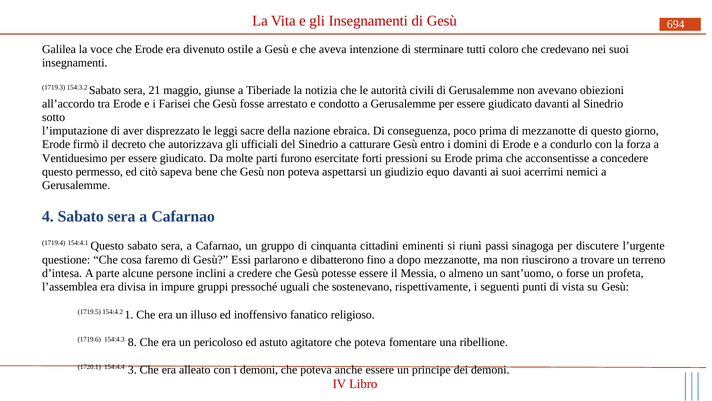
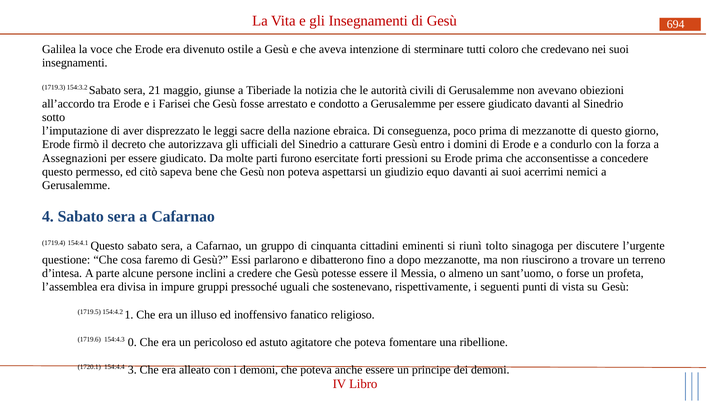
Ventiduesimo: Ventiduesimo -> Assegnazioni (75, 158)
passi: passi -> tolto (497, 246)
8: 8 -> 0 (132, 342)
